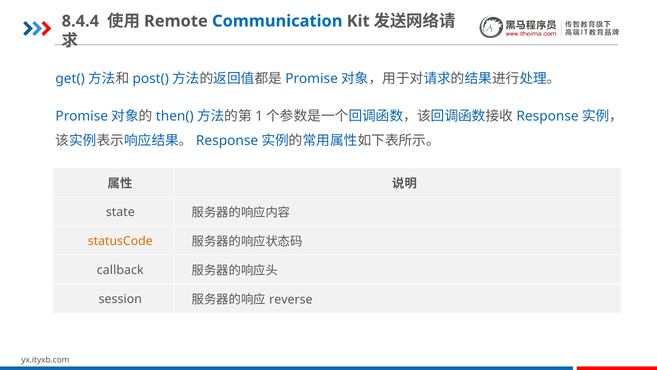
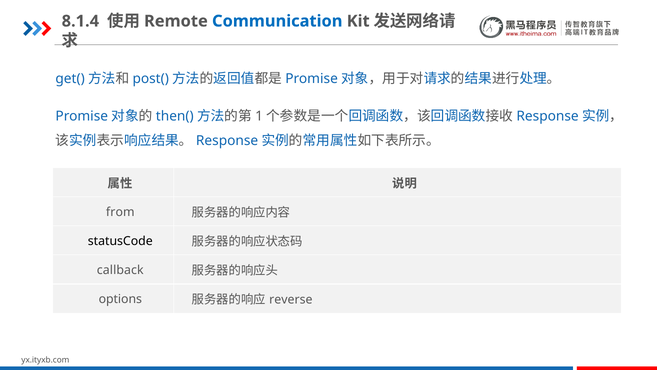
8.4.4: 8.4.4 -> 8.1.4 (80, 21)
state: state -> from (120, 212)
statusCode colour: orange -> black (120, 241)
session: session -> options (120, 299)
